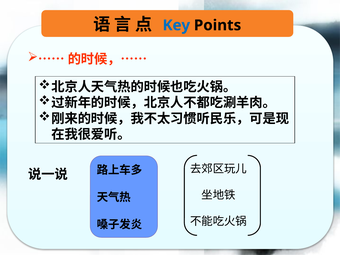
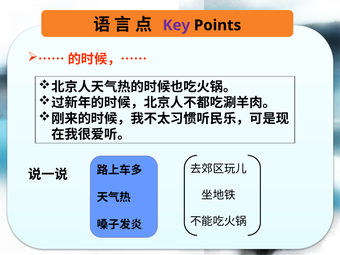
Key colour: blue -> purple (176, 25)
